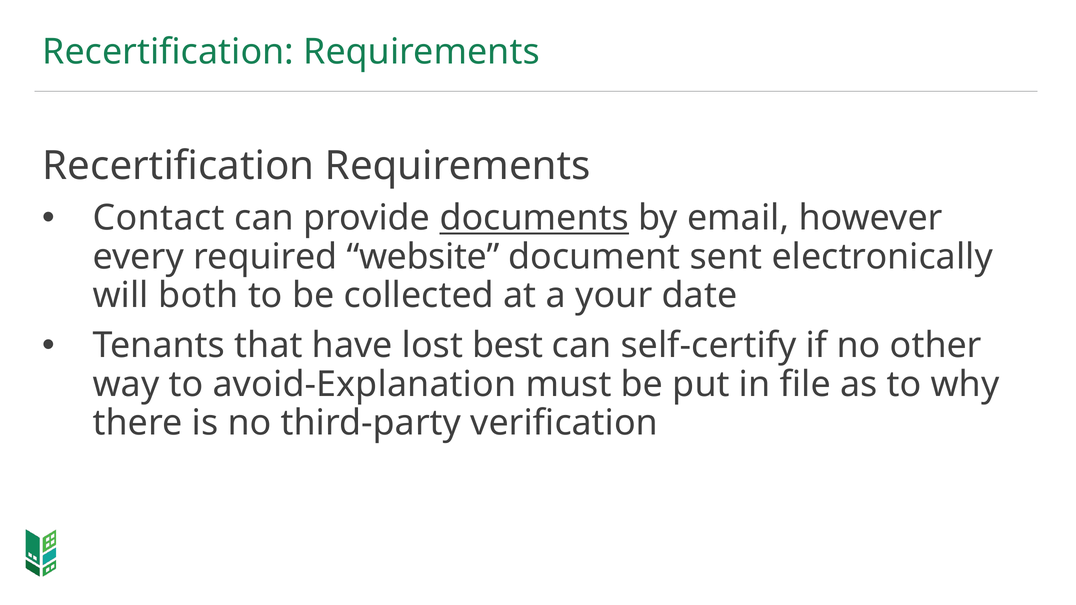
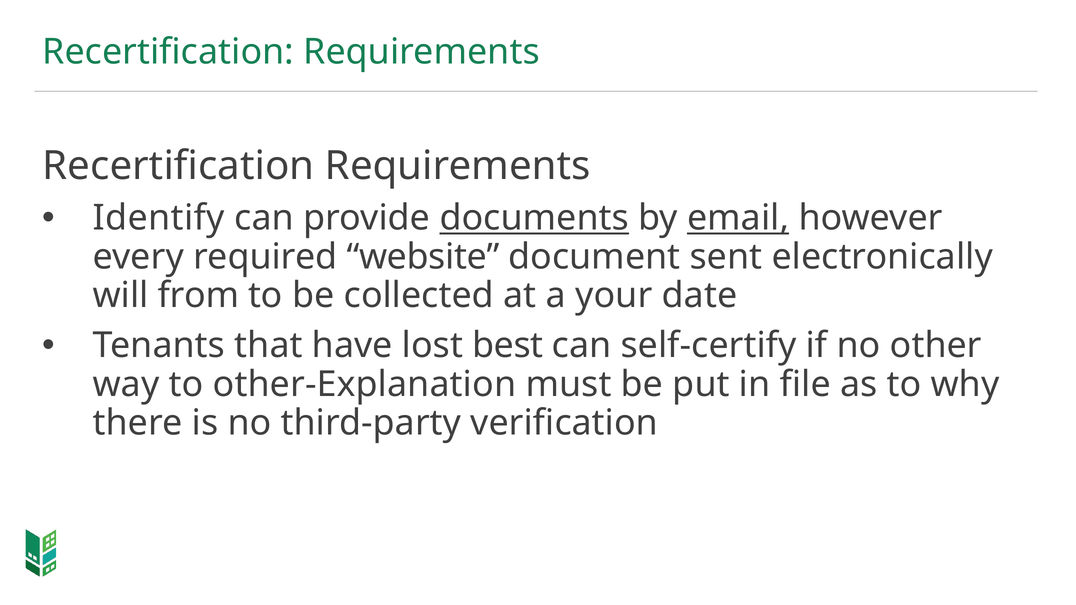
Contact: Contact -> Identify (159, 218)
email underline: none -> present (738, 218)
both: both -> from (199, 296)
avoid-Explanation: avoid-Explanation -> other-Explanation (364, 384)
